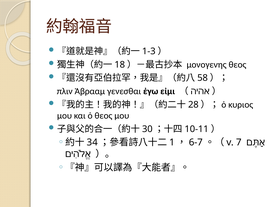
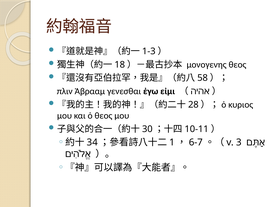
7: 7 -> 3 (239, 142)
